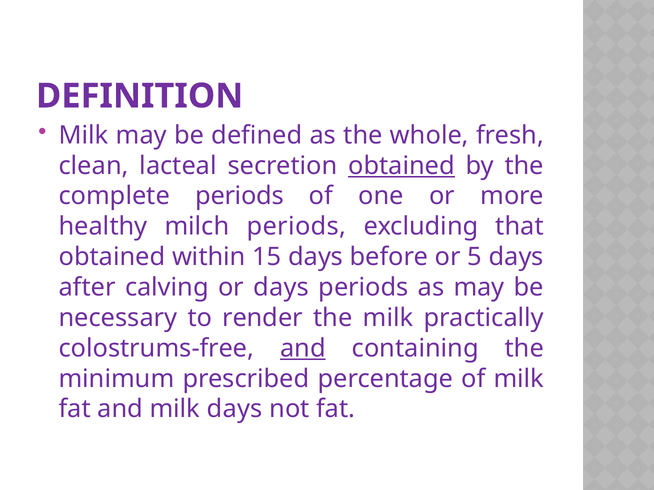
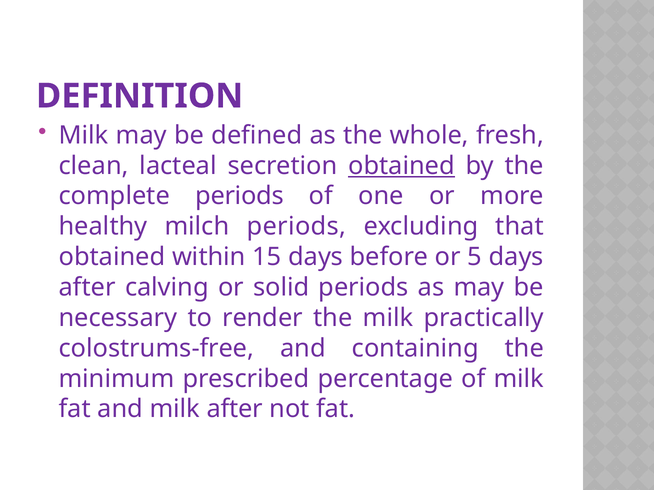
or days: days -> solid (281, 288)
and underline: present -> none (303, 349)
milk days: days -> after (235, 409)
